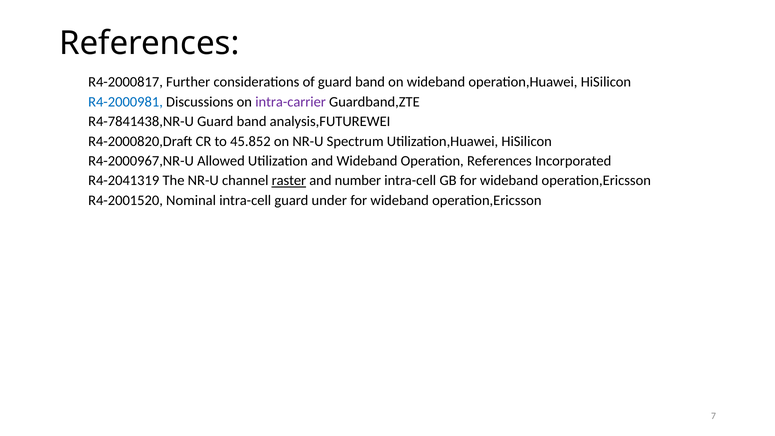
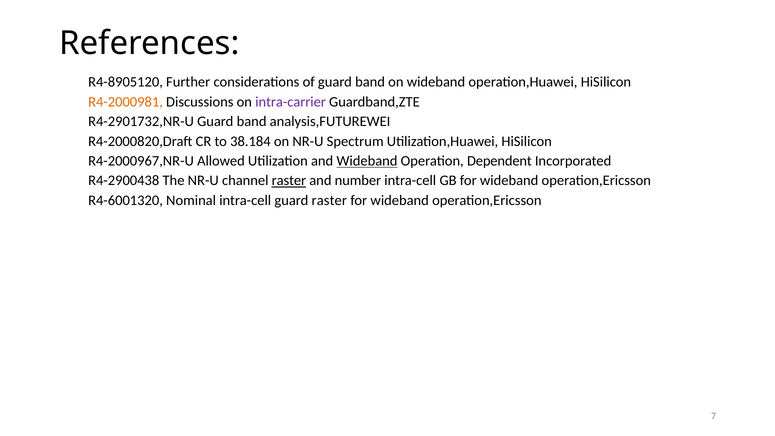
R4-2000817: R4-2000817 -> R4-8905120 (126, 82)
R4-2000981 colour: blue -> orange (126, 102)
R4-7841438,NR-U: R4-7841438,NR-U -> R4-2901732,NR-U (141, 121)
45.852: 45.852 -> 38.184 (250, 141)
Wideband underline: none -> present (367, 161)
Operation References: References -> Dependent (499, 161)
R4-2041319: R4-2041319 -> R4-2900438 (124, 181)
R4-2001520: R4-2001520 -> R4-6001320 (126, 200)
guard under: under -> raster (329, 200)
